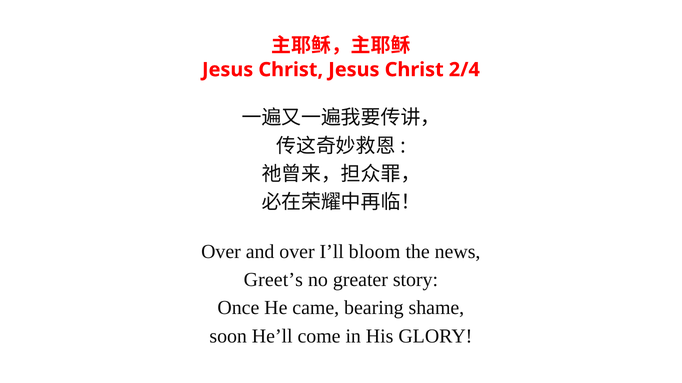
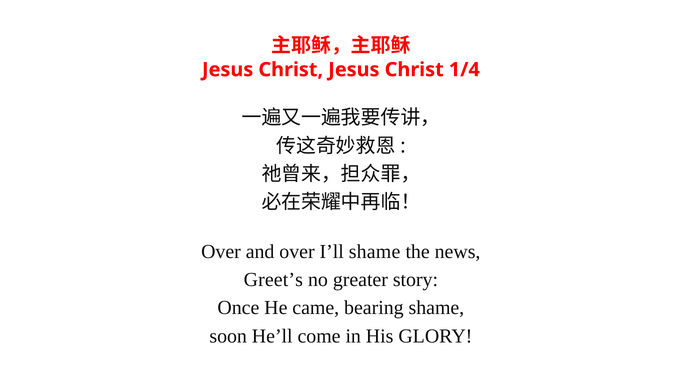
2/4: 2/4 -> 1/4 (464, 70)
I’ll bloom: bloom -> shame (375, 252)
